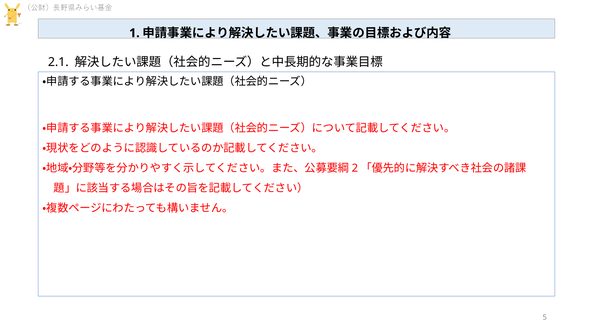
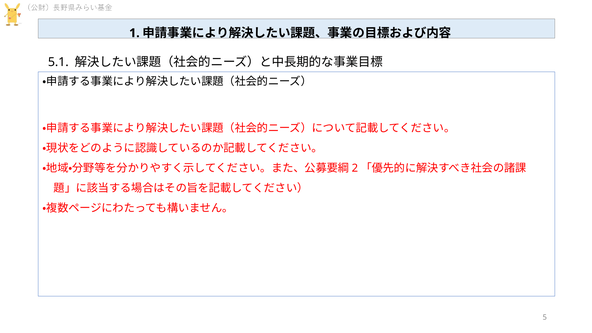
2.1: 2.1 -> 5.1 (58, 62)
